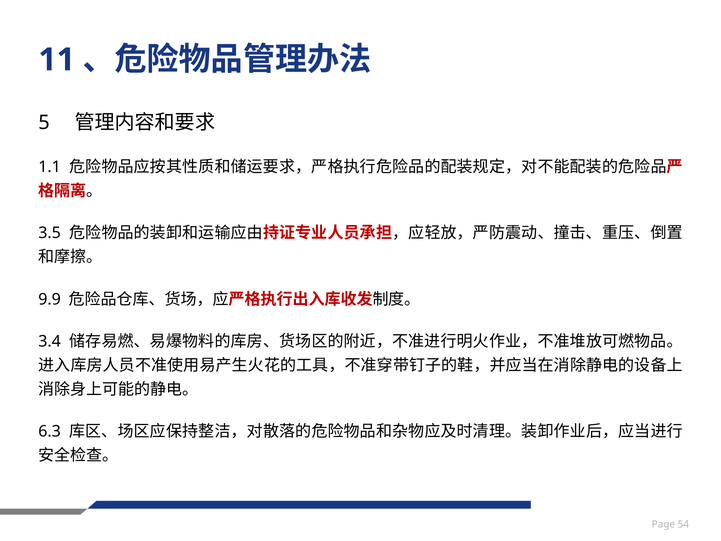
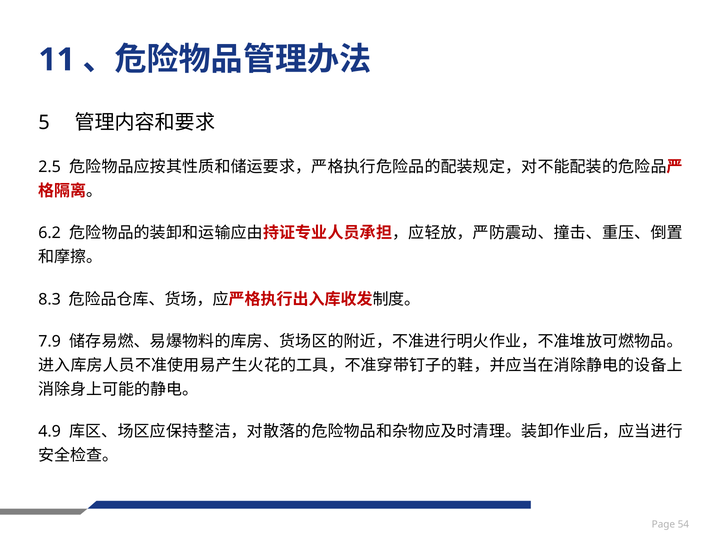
1.1: 1.1 -> 2.5 (50, 167)
3.5: 3.5 -> 6.2 (50, 233)
9.9: 9.9 -> 8.3 (50, 299)
3.4: 3.4 -> 7.9 (50, 341)
6.3: 6.3 -> 4.9 (50, 431)
